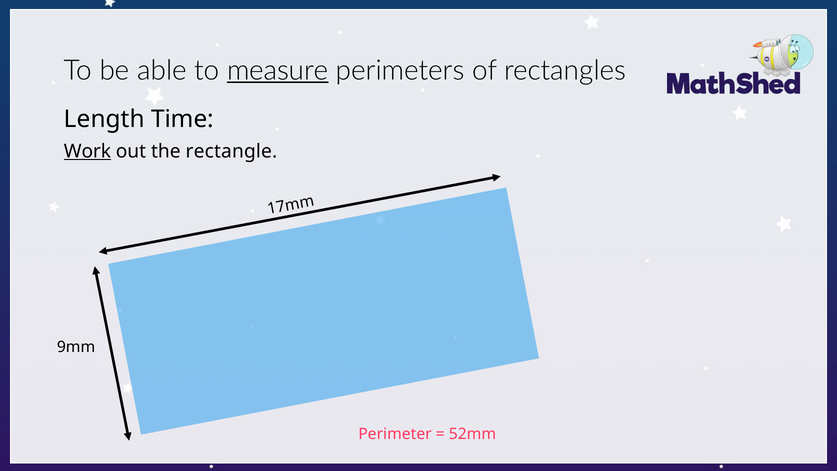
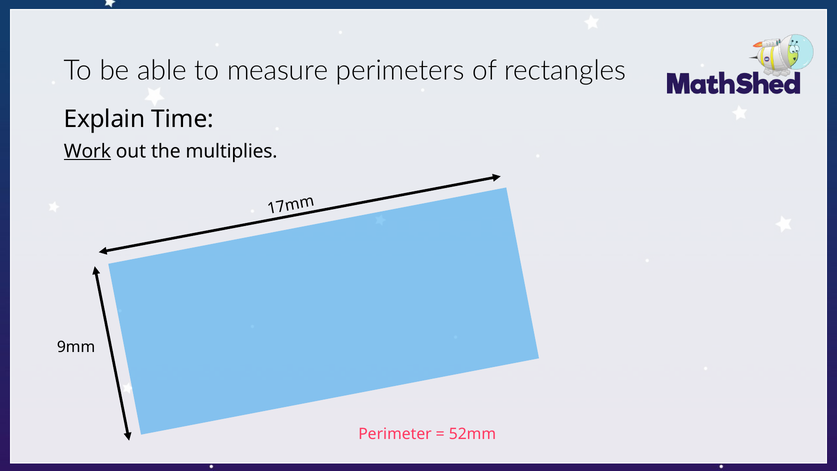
measure underline: present -> none (278, 70)
Length: Length -> Explain (104, 119)
rectangle: rectangle -> multiplies (232, 151)
